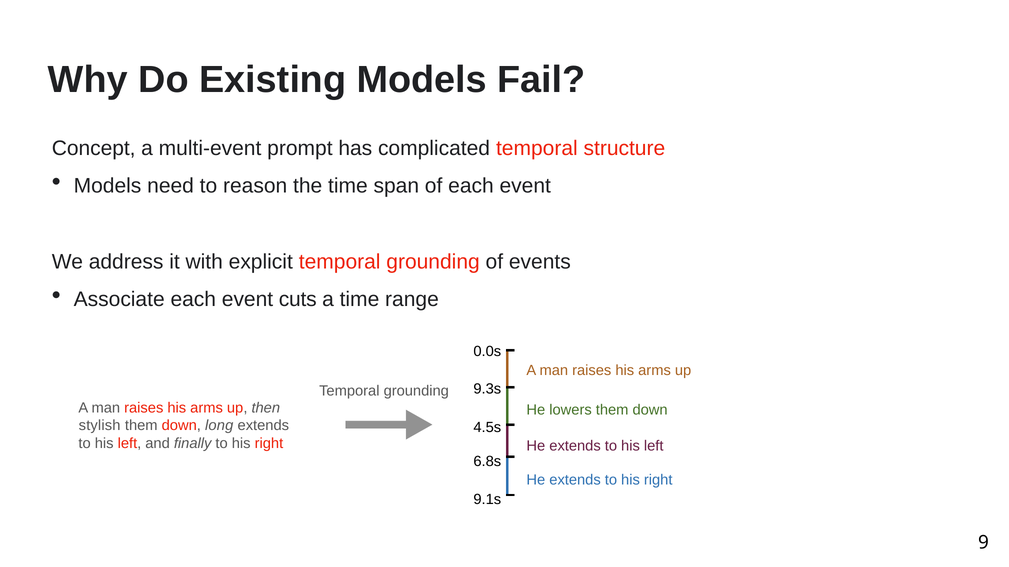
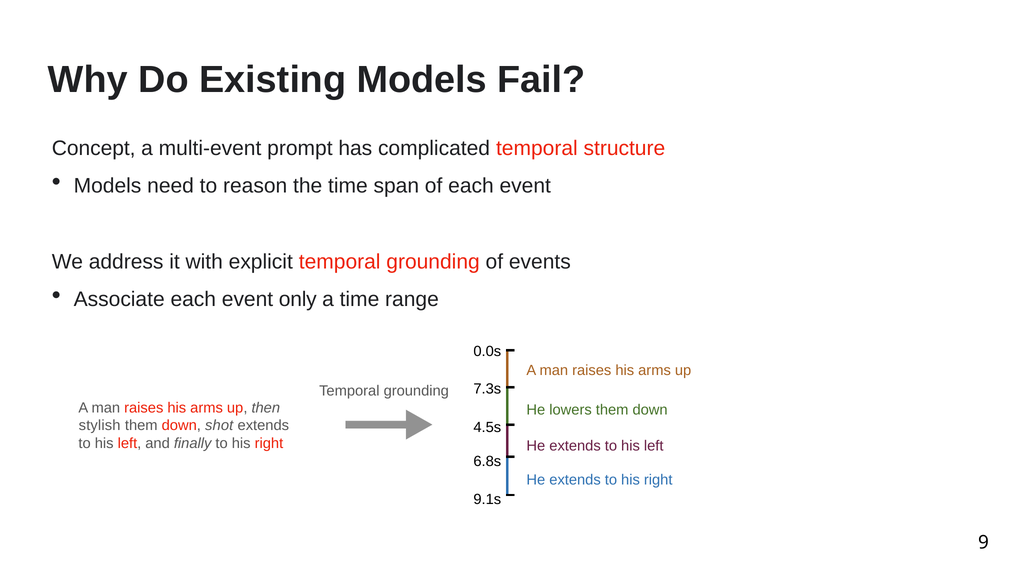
cuts: cuts -> only (298, 300)
9.3s: 9.3s -> 7.3s (487, 389)
long: long -> shot (219, 426)
